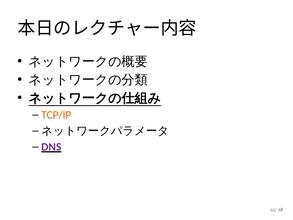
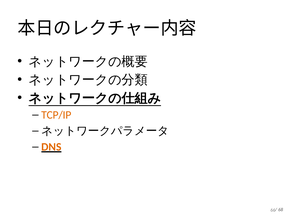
DNS colour: purple -> orange (51, 147)
